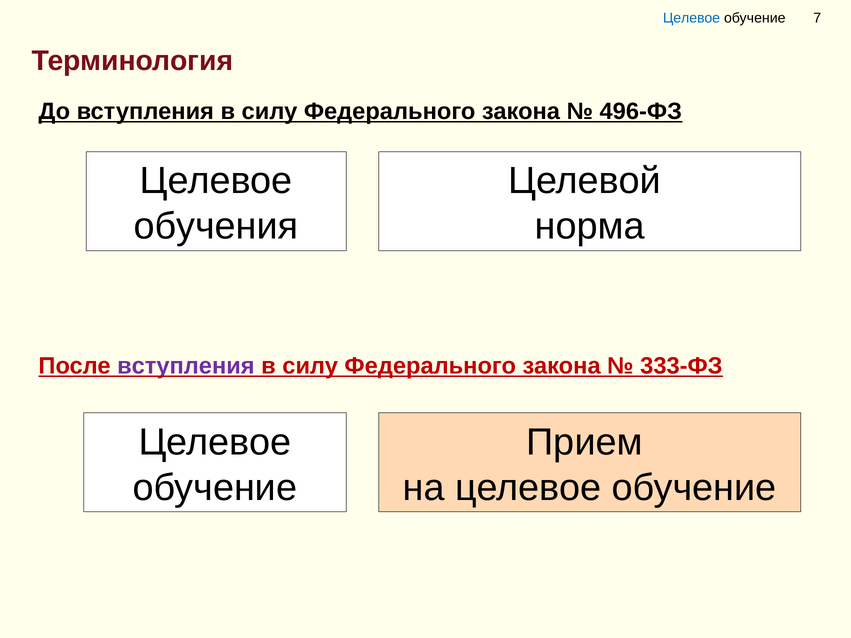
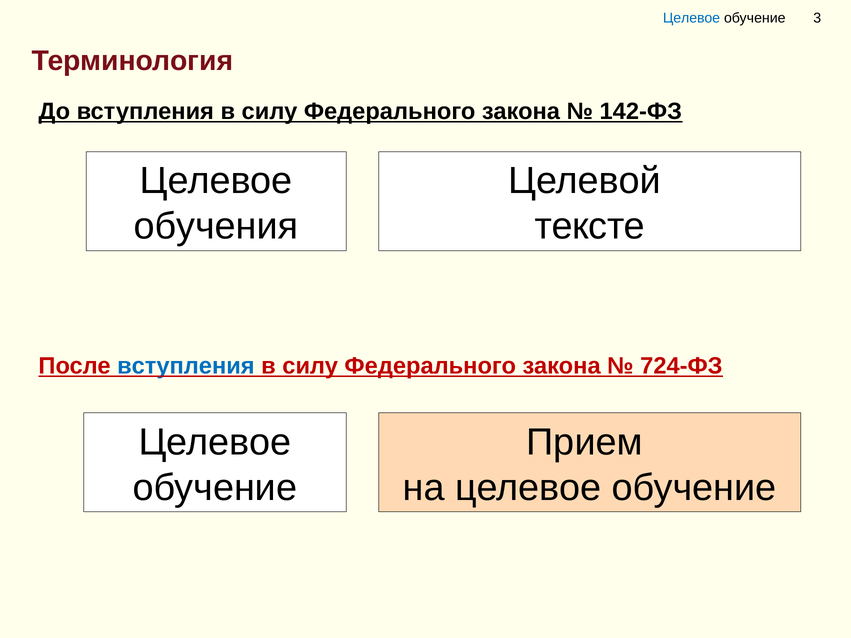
7: 7 -> 3 (817, 18)
496-ФЗ: 496-ФЗ -> 142-ФЗ (641, 111)
норма: норма -> тексте (590, 226)
вступления colour: purple -> blue (186, 366)
333-ФЗ: 333-ФЗ -> 724-ФЗ (681, 366)
